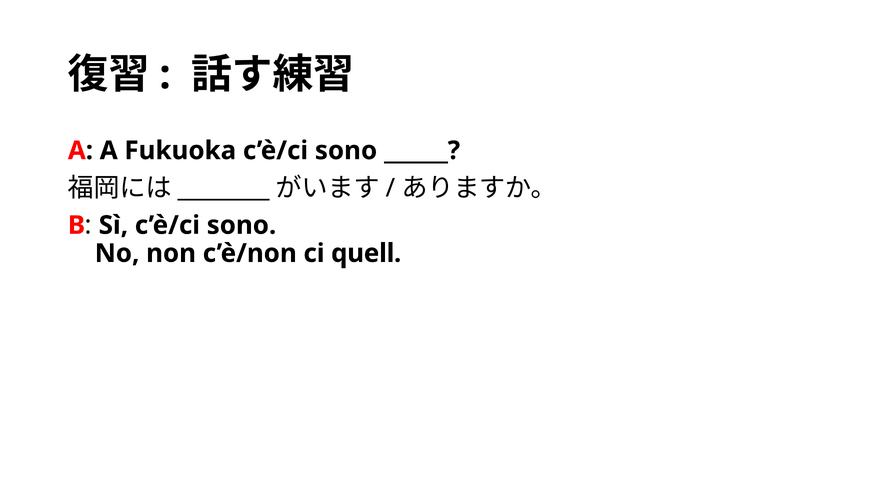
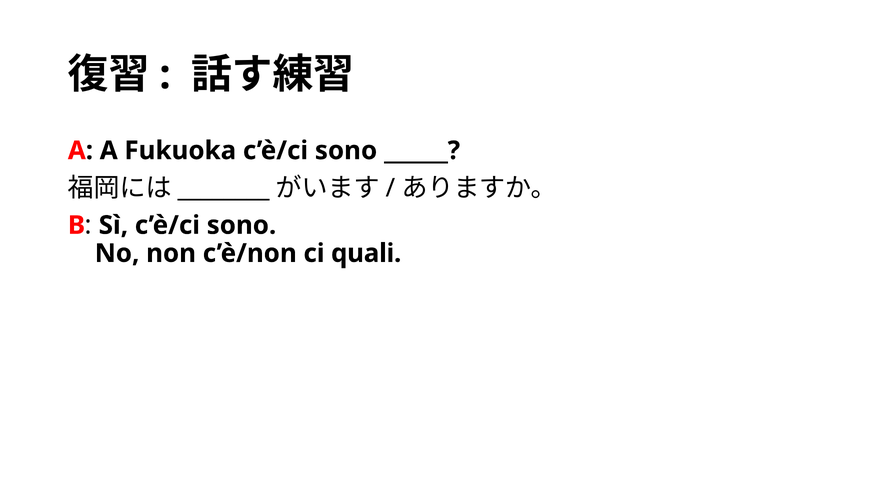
quell: quell -> quali (366, 253)
